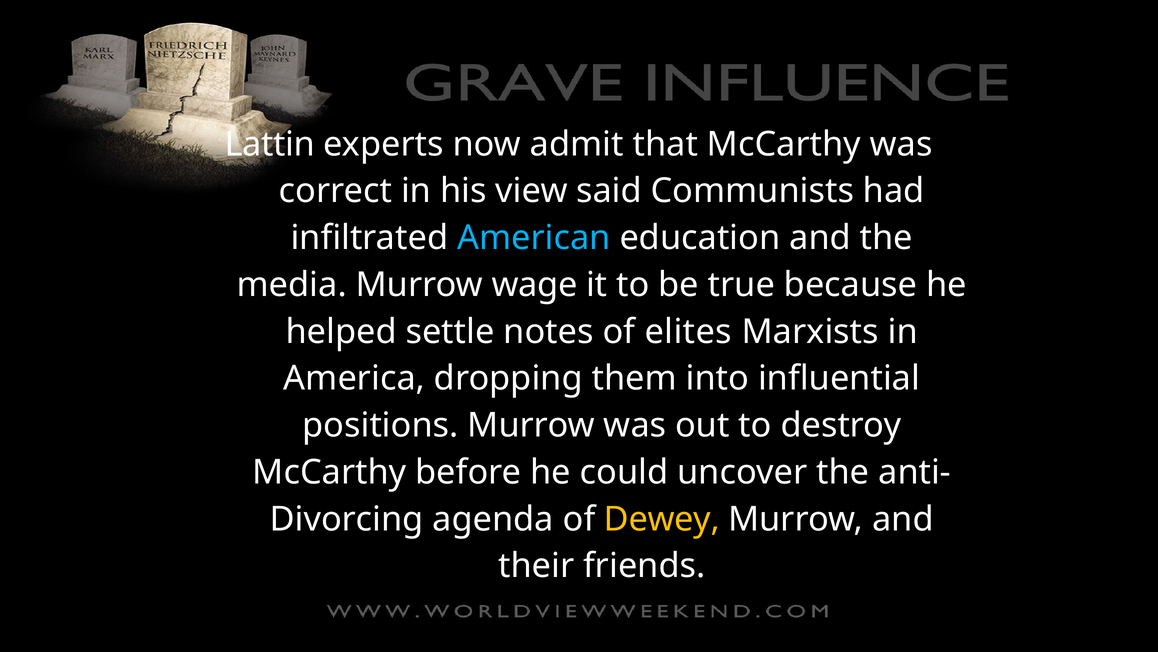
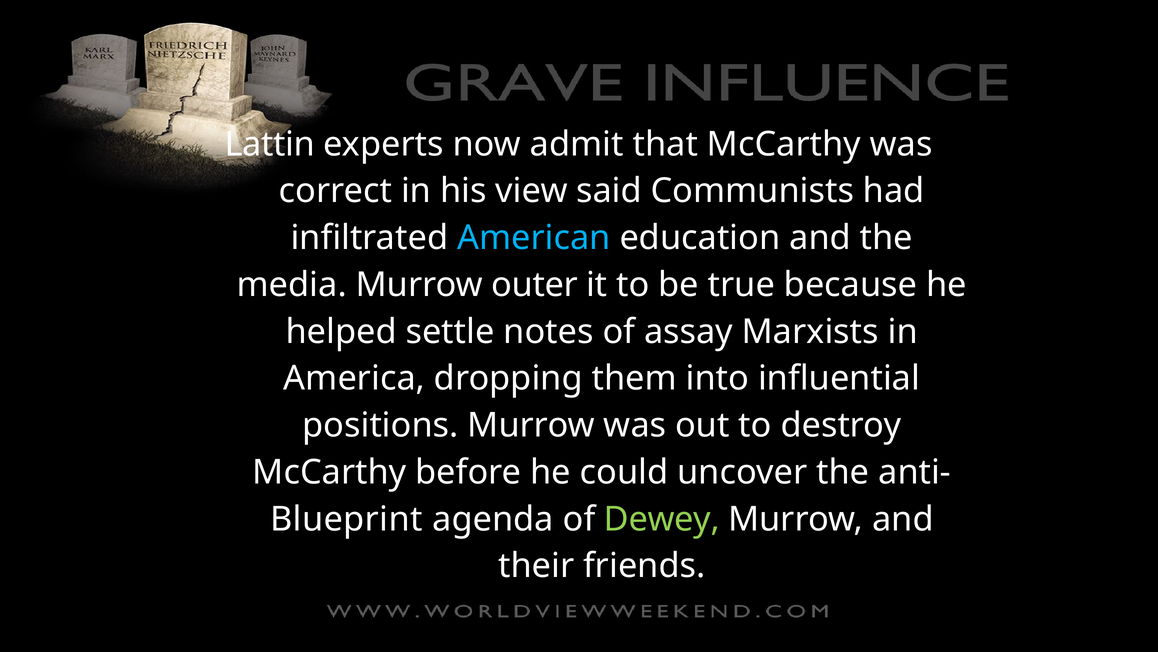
wage: wage -> outer (535, 285)
elites: elites -> assay (688, 331)
Divorcing: Divorcing -> Blueprint (346, 519)
Dewey colour: yellow -> light green (662, 519)
